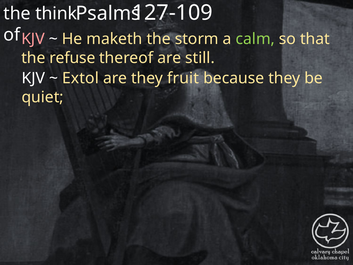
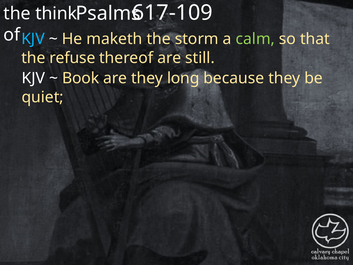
127-109: 127-109 -> 617-109 (172, 13)
KJV colour: pink -> light blue (33, 39)
Extol: Extol -> Book (81, 78)
fruit: fruit -> long (183, 78)
